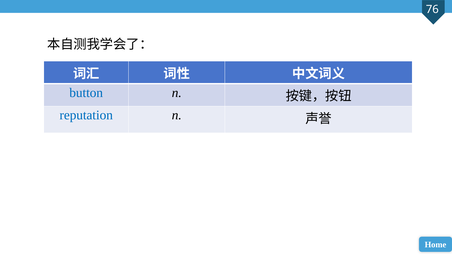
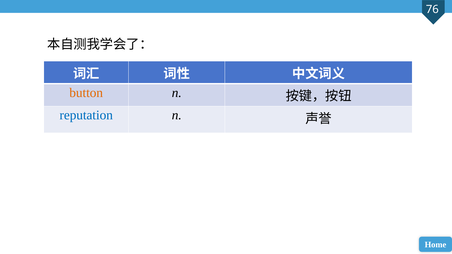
button colour: blue -> orange (86, 93)
